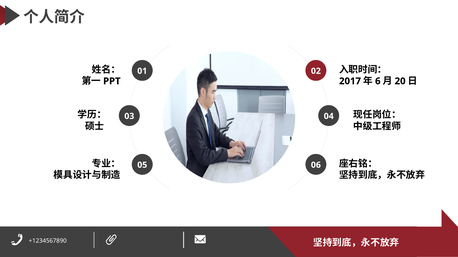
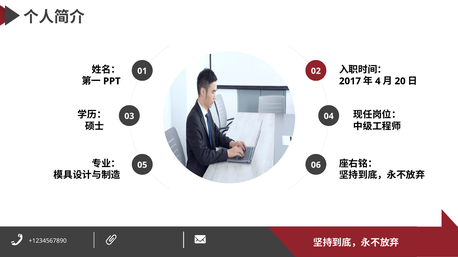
6: 6 -> 4 (378, 81)
